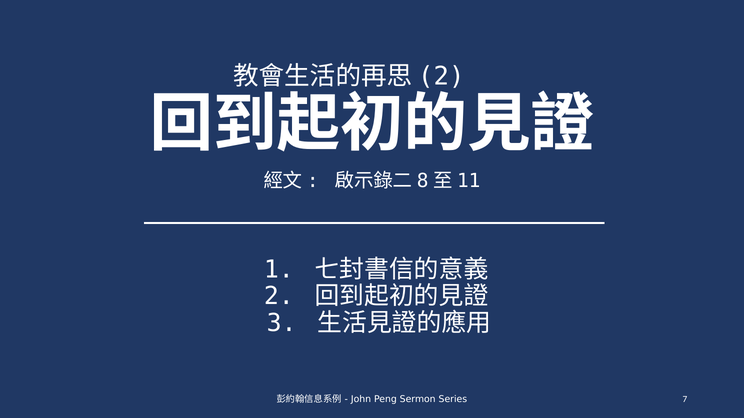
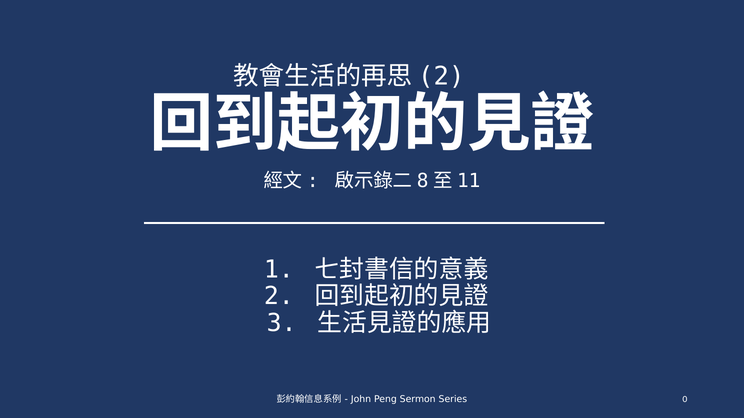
7: 7 -> 0 (685, 400)
